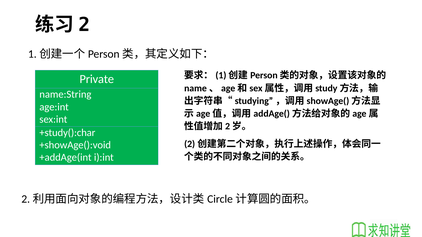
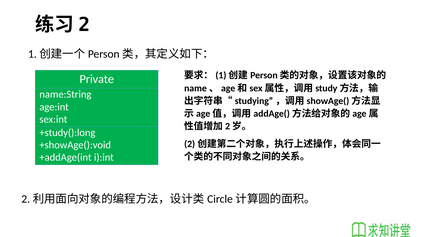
+study():char: +study():char -> +study():long (67, 133)
